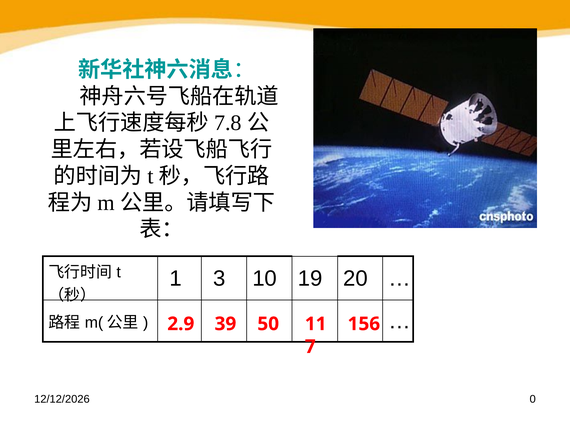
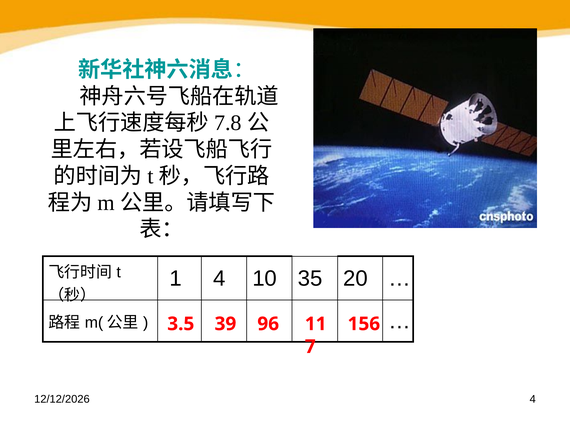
1 3: 3 -> 4 (219, 279)
19: 19 -> 35 (310, 279)
2.9: 2.9 -> 3.5 (181, 324)
50: 50 -> 96 (268, 324)
0: 0 -> 4 (533, 400)
